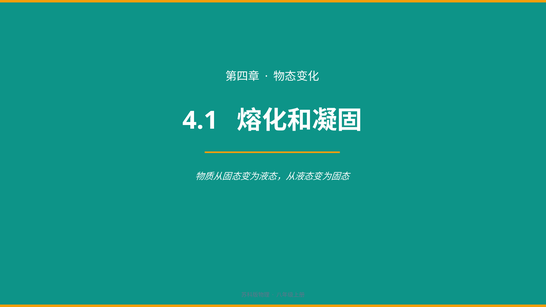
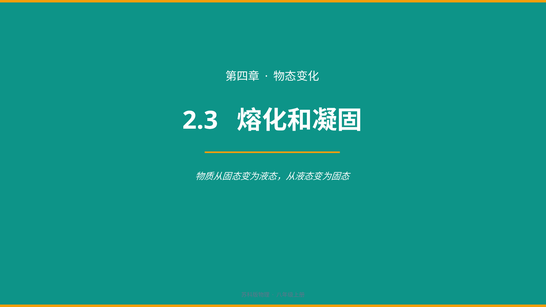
4.1: 4.1 -> 2.3 (200, 120)
